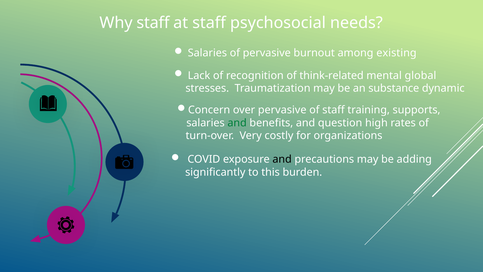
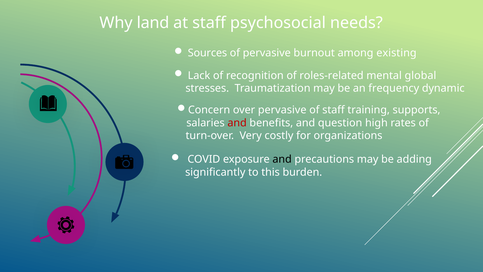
Why staff: staff -> land (153, 23)
Salaries: Salaries -> Sources (207, 53)
think-related: think-related -> roles-related (332, 75)
substance: substance -> frequency (394, 88)
and colour: green -> red (237, 123)
